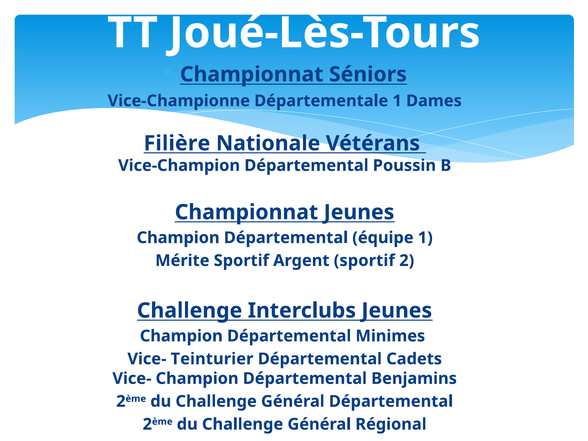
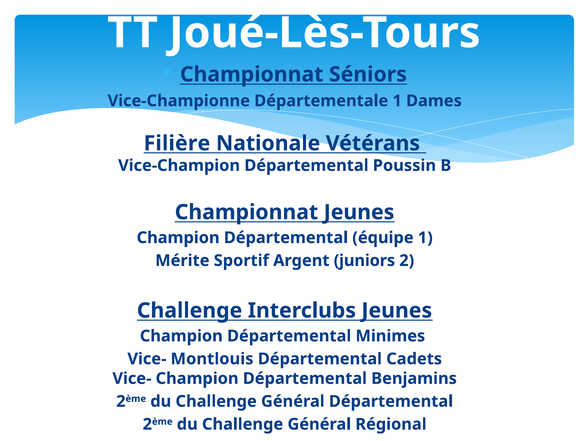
Argent sportif: sportif -> juniors (364, 261)
Teinturier: Teinturier -> Montlouis (212, 359)
